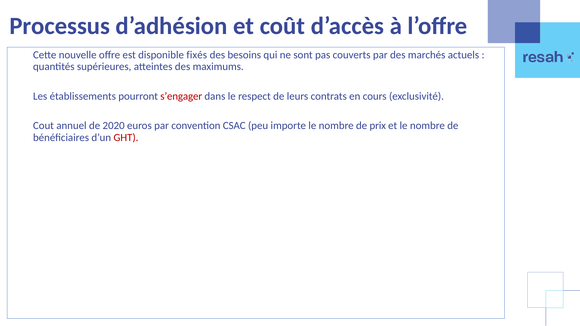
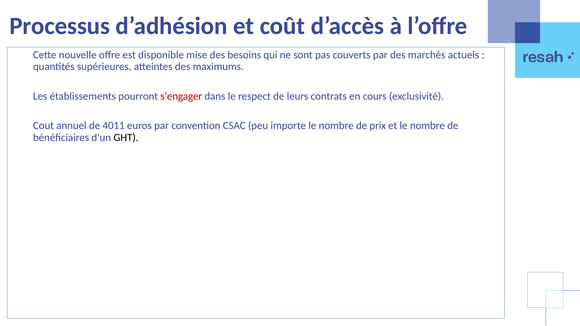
fixés: fixés -> mise (197, 55)
2020: 2020 -> 4011 (114, 126)
GHT colour: red -> black (126, 138)
